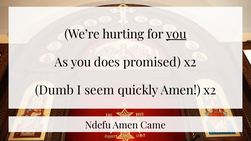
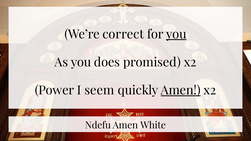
hurting: hurting -> correct (123, 34)
Dumb: Dumb -> Power (54, 90)
Amen underline: none -> present (181, 90)
Came: Came -> White (153, 126)
